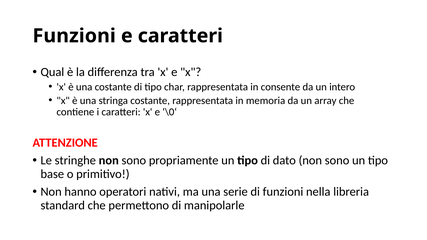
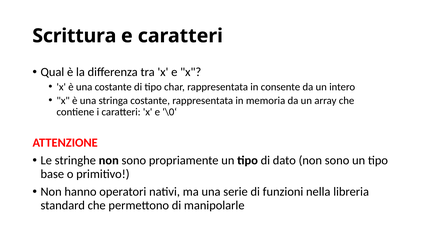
Funzioni: Funzioni -> Scrittura (74, 36)
